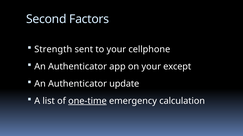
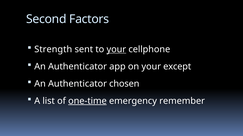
your underline: none -> present (116, 50)
update: update -> chosen (124, 84)
calculation: calculation -> remember (182, 101)
